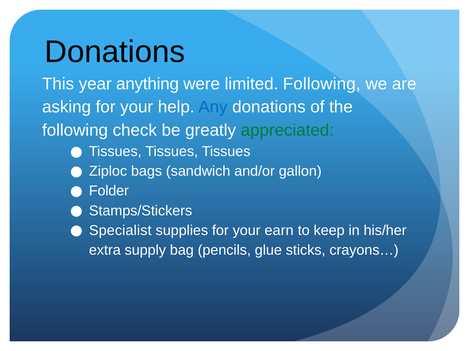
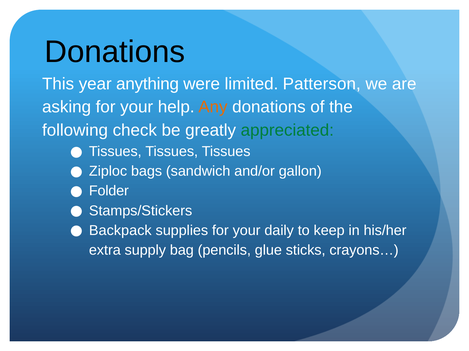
limited Following: Following -> Patterson (322, 84)
Any colour: blue -> orange (213, 107)
Specialist: Specialist -> Backpack (120, 231)
earn: earn -> daily (279, 231)
